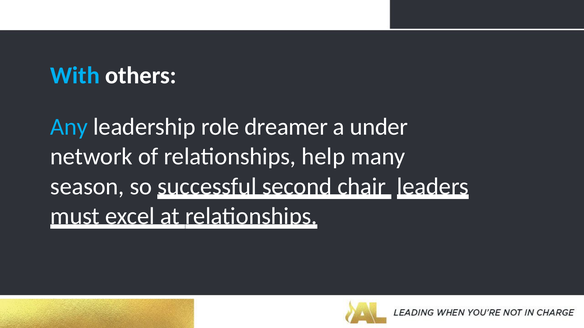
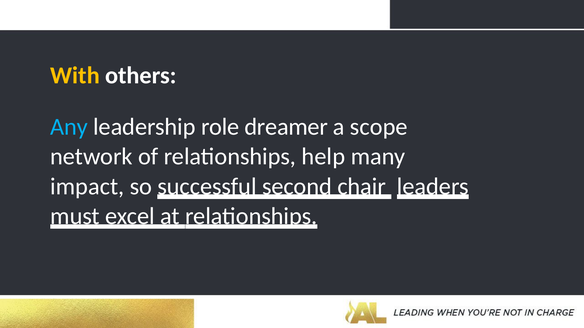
With colour: light blue -> yellow (75, 76)
under: under -> scope (379, 127)
season: season -> impact (87, 187)
